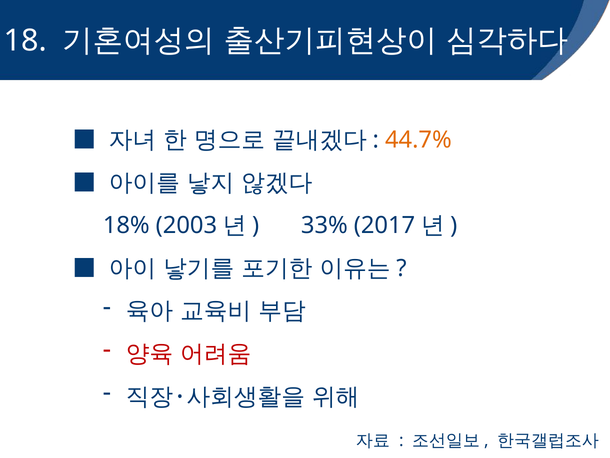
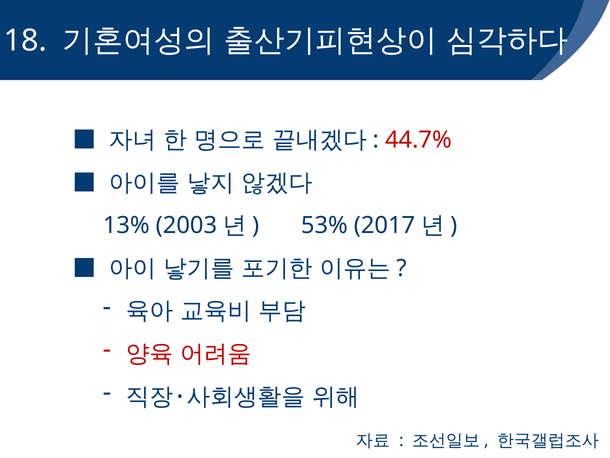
44.7% colour: orange -> red (418, 140)
18%: 18% -> 13% (126, 225)
33%: 33% -> 53% (324, 225)
